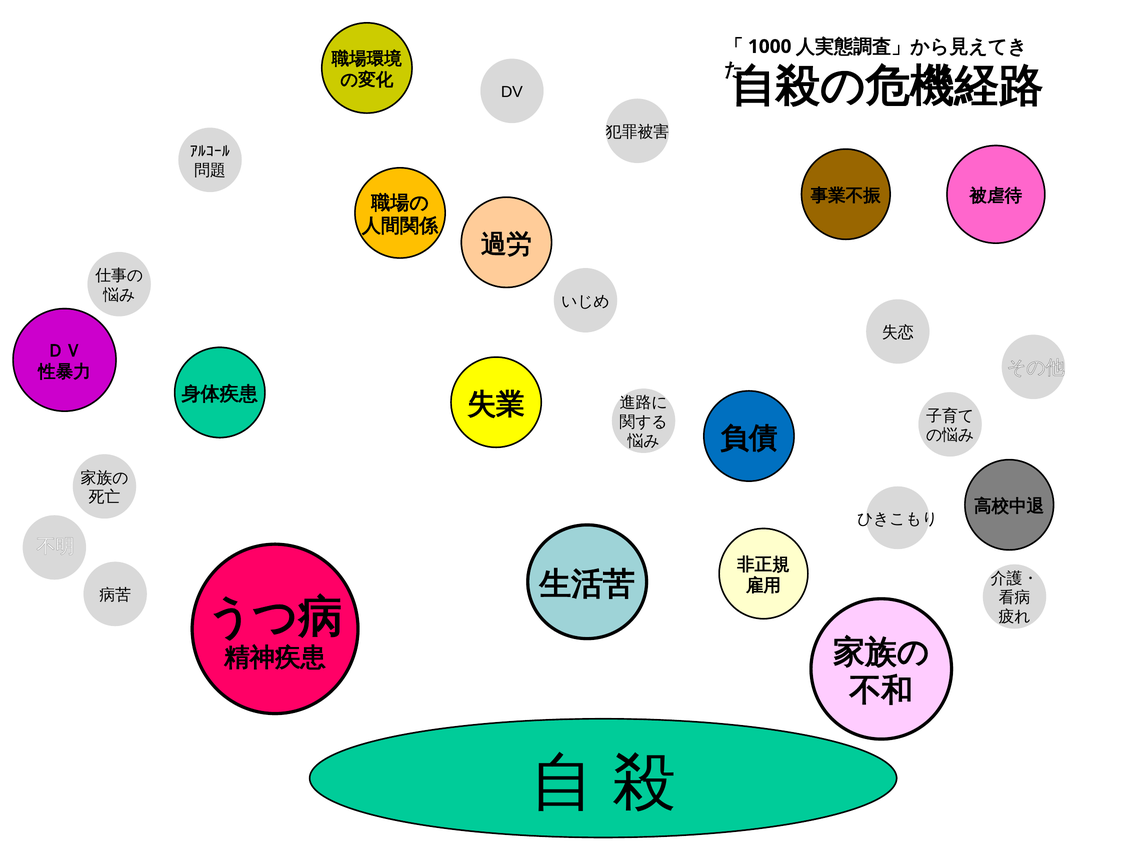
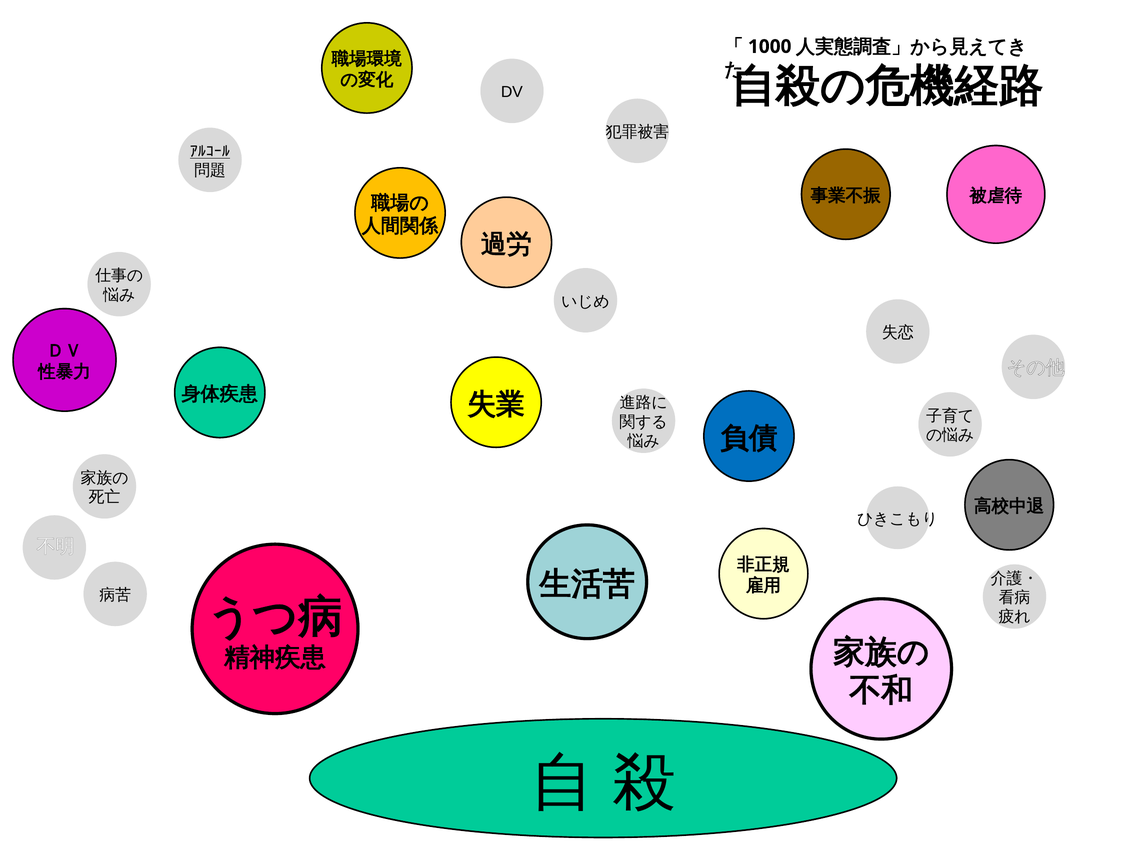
ｱﾙｺｰﾙ underline: none -> present (210, 151)
